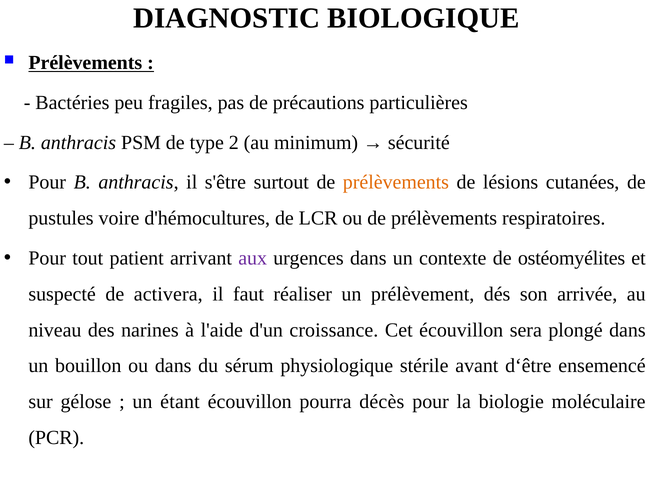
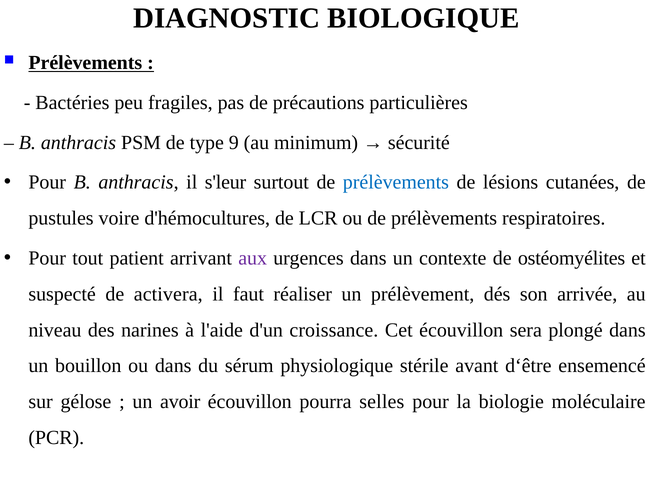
2: 2 -> 9 (234, 142)
s'être: s'être -> s'leur (226, 182)
prélèvements colour: orange -> blue (396, 182)
étant: étant -> avoir (180, 402)
décès: décès -> selles (382, 402)
